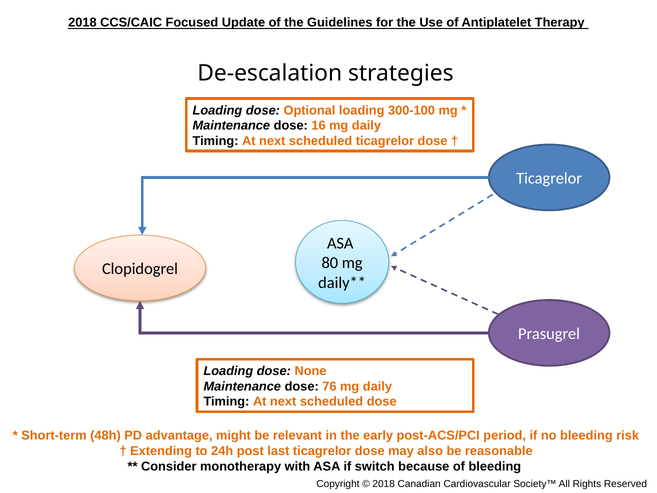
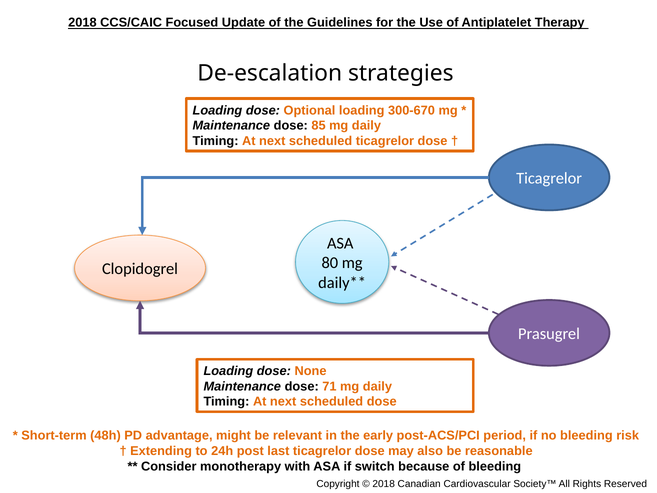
300-100: 300-100 -> 300-670 (411, 110)
16: 16 -> 85 (319, 126)
76: 76 -> 71 (329, 386)
